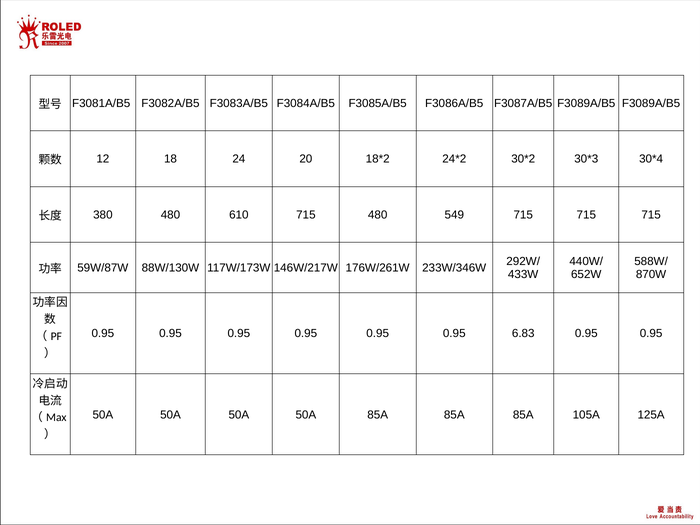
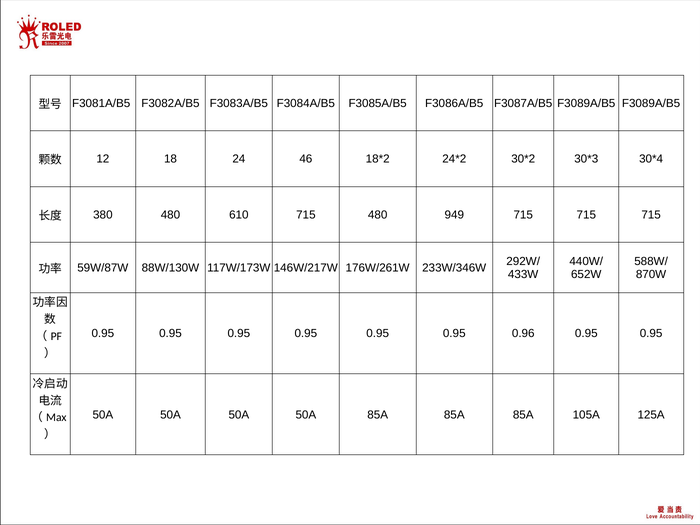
20: 20 -> 46 (306, 159)
549: 549 -> 949 (454, 215)
6.83: 6.83 -> 0.96 (523, 334)
